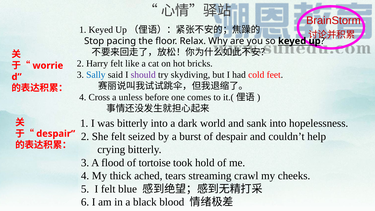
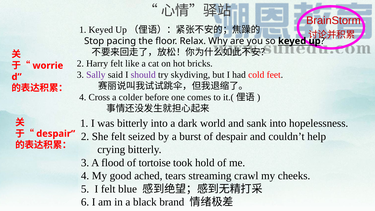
Sally colour: blue -> purple (96, 75)
unless: unless -> colder (131, 97)
thick: thick -> good (121, 176)
blood: blood -> brand (172, 202)
